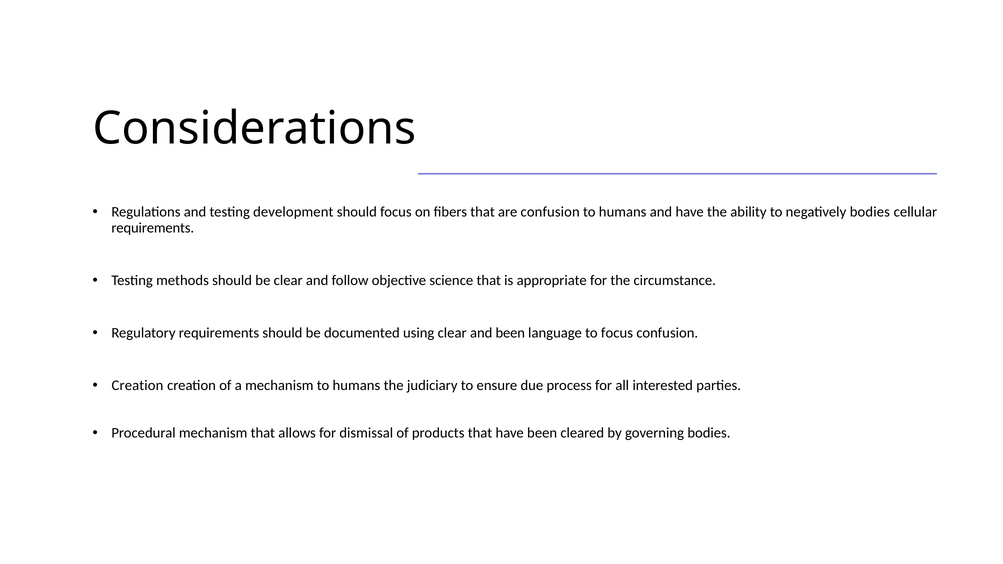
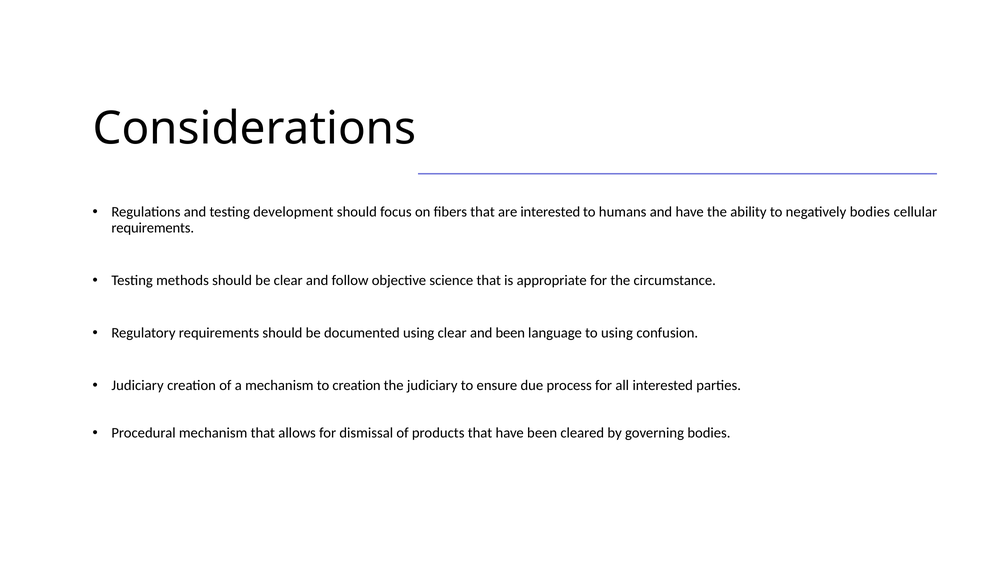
are confusion: confusion -> interested (550, 212)
to focus: focus -> using (617, 333)
Creation: Creation -> Judiciary (138, 386)
mechanism to humans: humans -> creation (357, 386)
